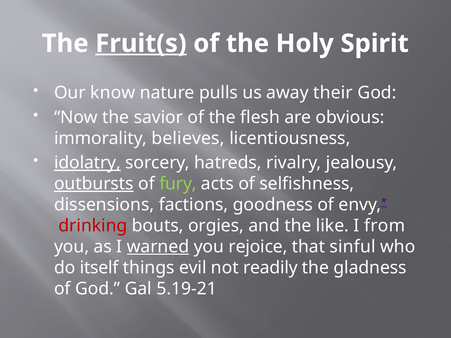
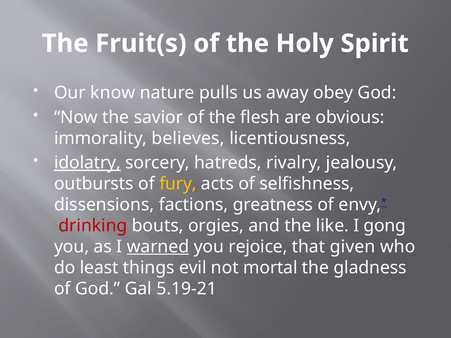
Fruit(s underline: present -> none (141, 44)
their: their -> obey (333, 93)
outbursts underline: present -> none (94, 184)
fury colour: light green -> yellow (178, 184)
goodness: goodness -> greatness (273, 205)
from: from -> gong (385, 226)
sinful: sinful -> given (353, 247)
itself: itself -> least (99, 268)
readily: readily -> mortal (270, 268)
